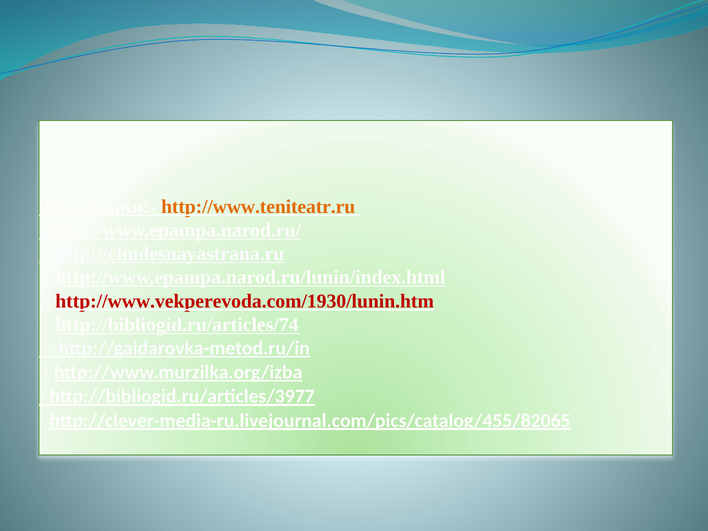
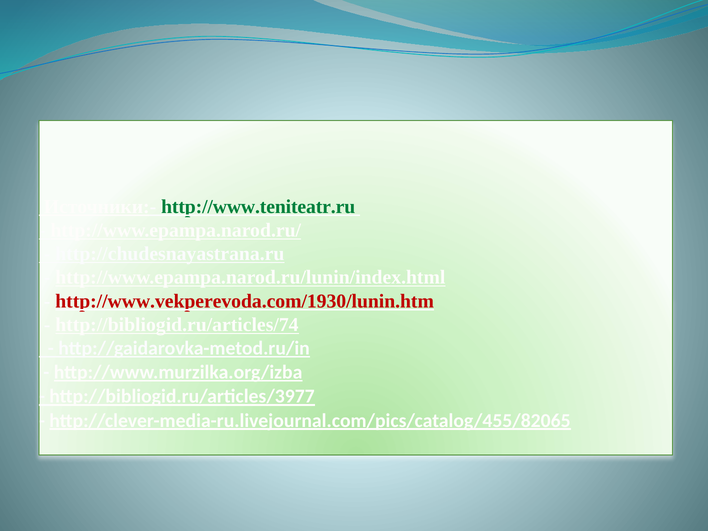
http://www.teniteatr.ru colour: orange -> green (258, 207)
